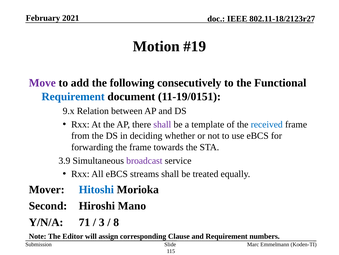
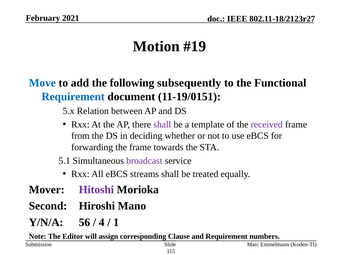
Move colour: purple -> blue (42, 83)
consecutively: consecutively -> subsequently (189, 83)
9.x: 9.x -> 5.x (69, 111)
received colour: blue -> purple (267, 124)
3.9: 3.9 -> 5.1 (64, 160)
Hitoshi colour: blue -> purple (96, 189)
71: 71 -> 56 (84, 222)
3: 3 -> 4 (102, 222)
8: 8 -> 1 (116, 222)
